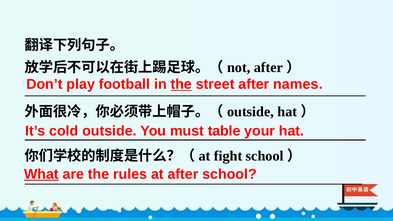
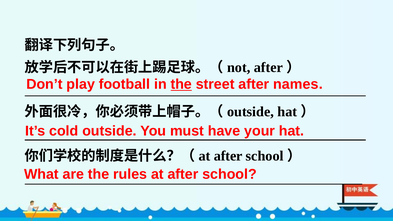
table: table -> have (224, 131)
fight: fight -> after (228, 156)
What underline: present -> none (41, 174)
